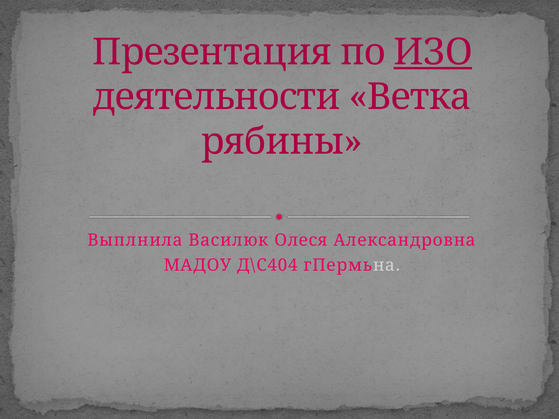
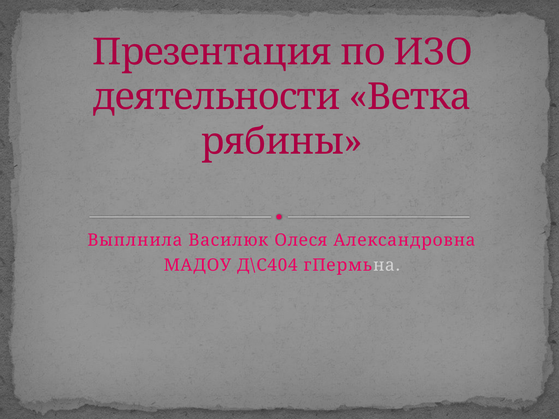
ИЗО underline: present -> none (433, 52)
